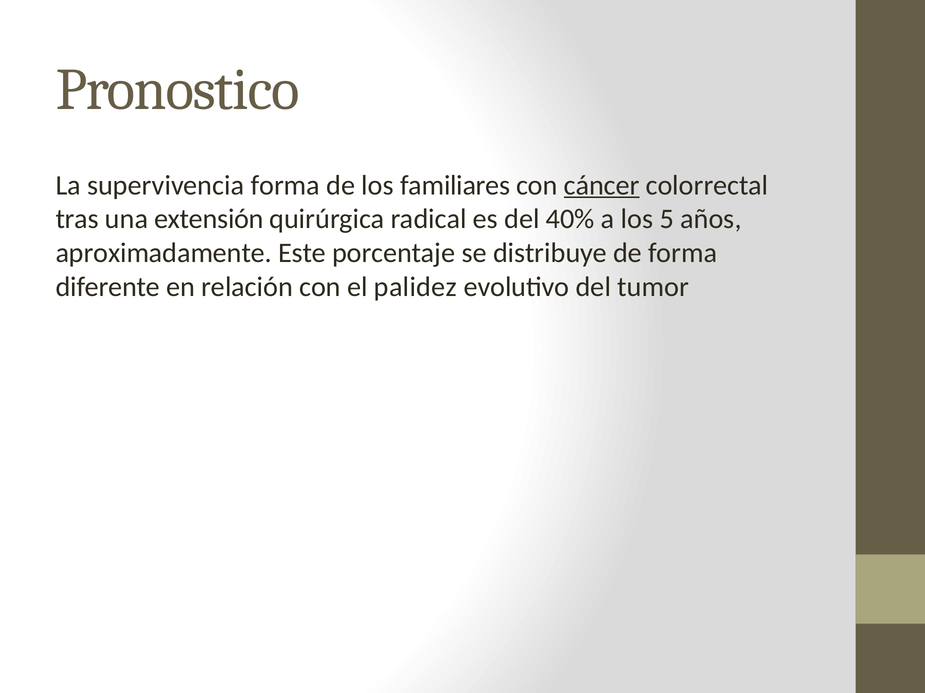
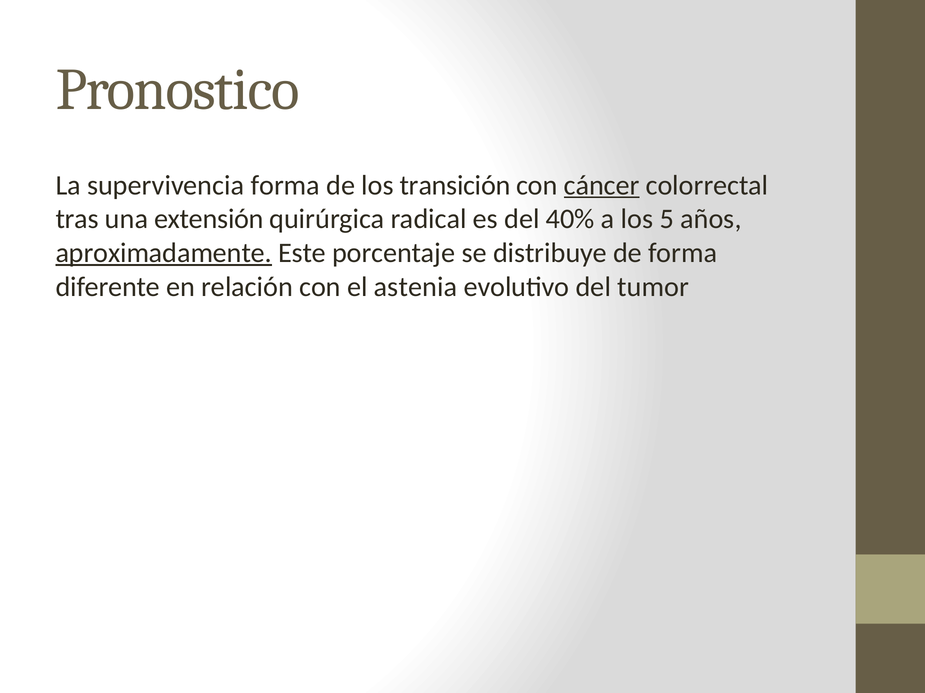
familiares: familiares -> transición (455, 185)
aproximadamente underline: none -> present (164, 253)
palidez: palidez -> astenia (416, 287)
